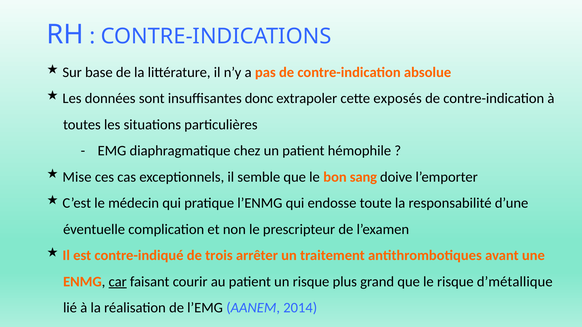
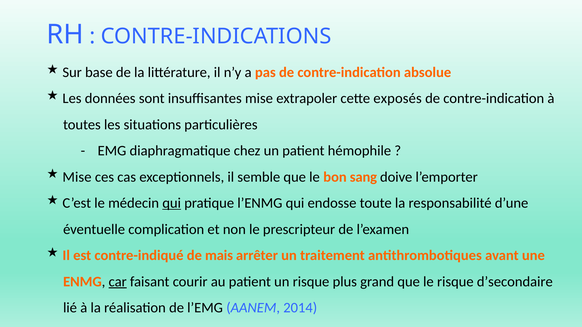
insuffisantes donc: donc -> mise (259, 99)
qui underline: none -> present (172, 203)
trois: trois -> mais (219, 256)
d’métallique: d’métallique -> d’secondaire (515, 282)
